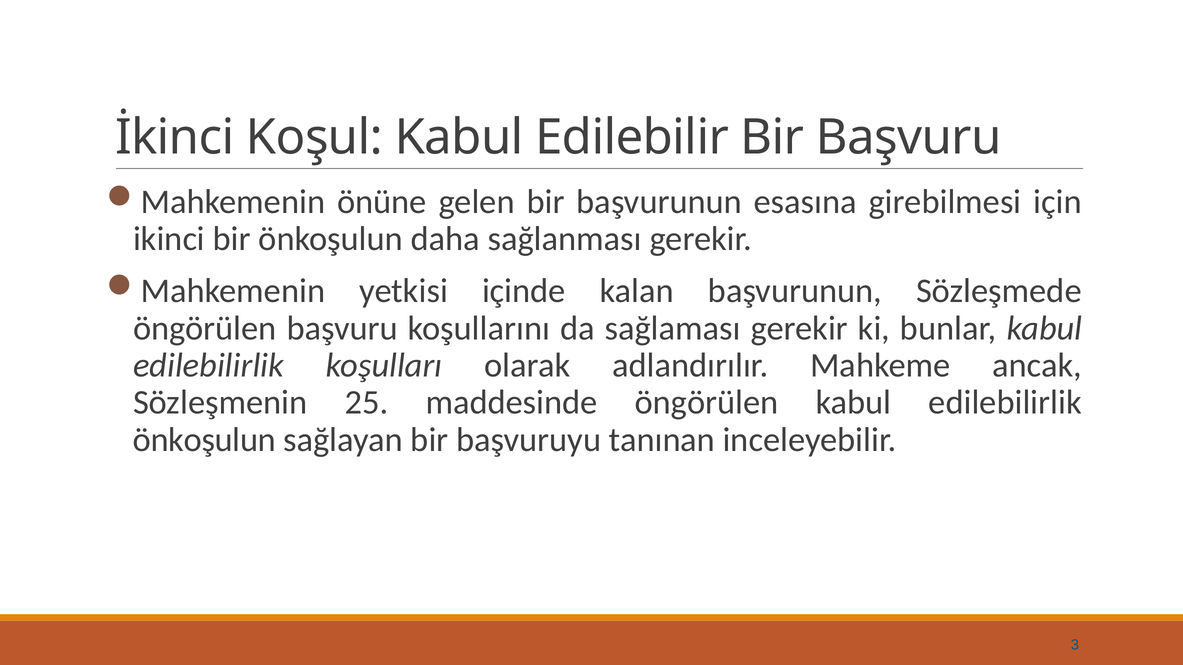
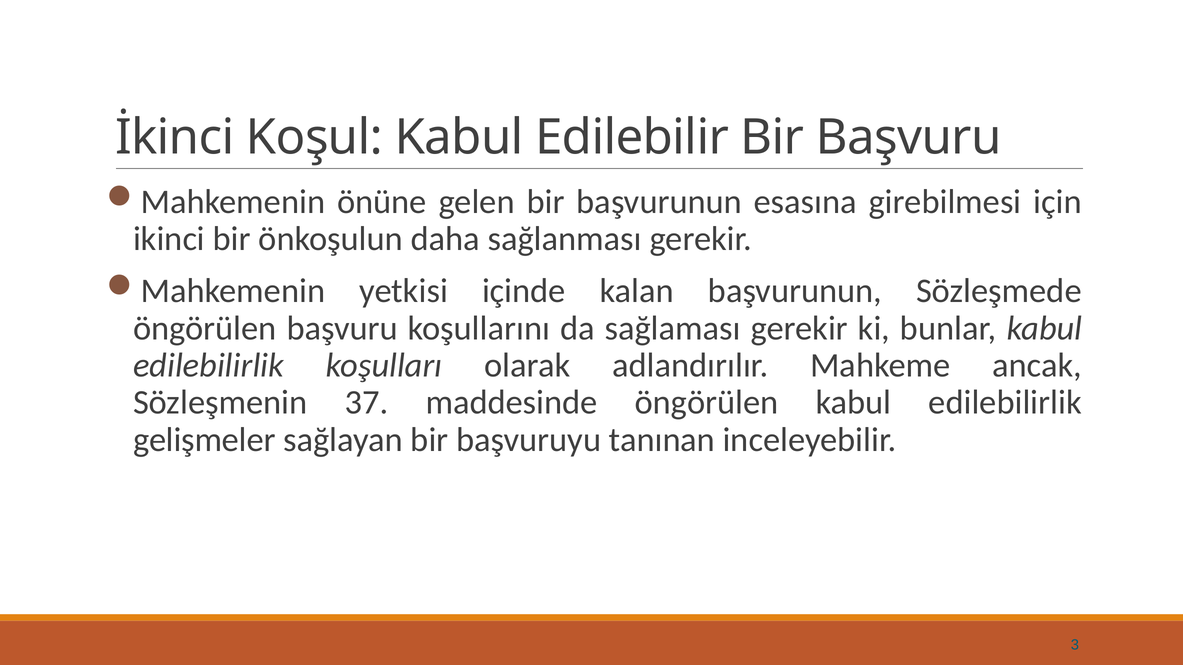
25: 25 -> 37 (366, 403)
önkoşulun: önkoşulun -> gelişmeler (204, 440)
